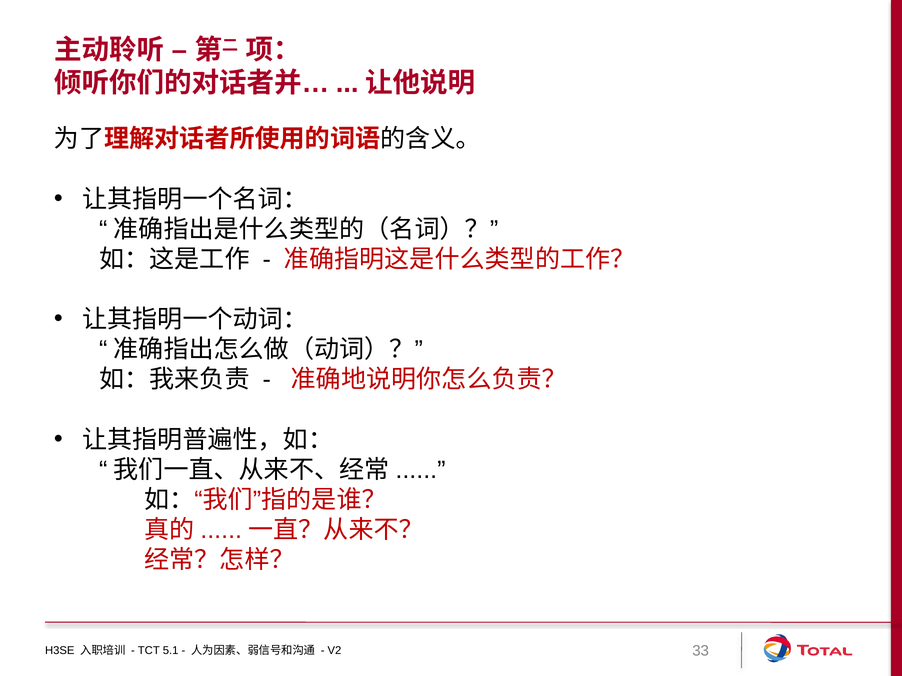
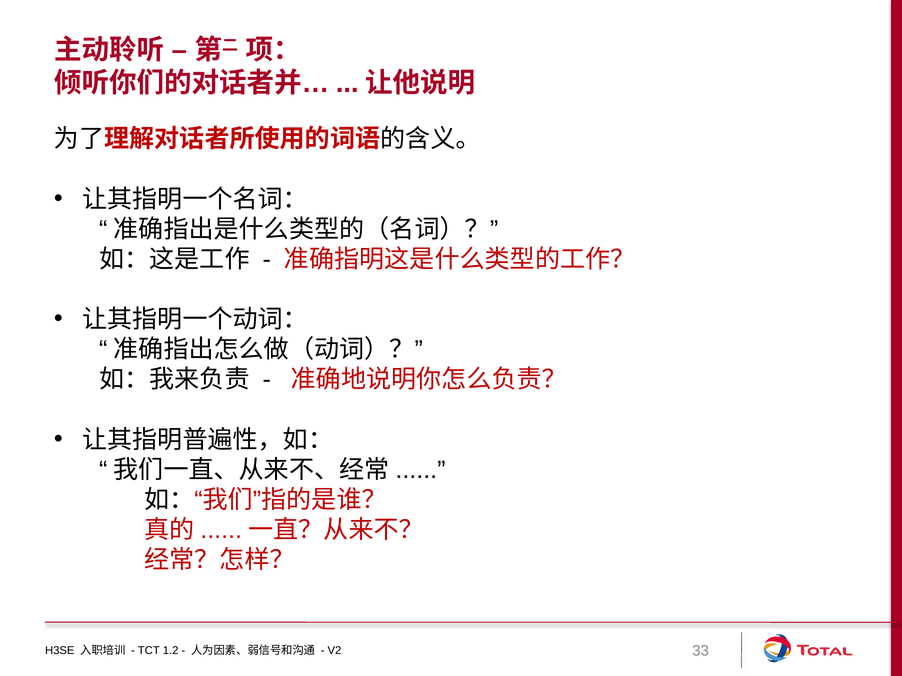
5.1: 5.1 -> 1.2 (171, 651)
